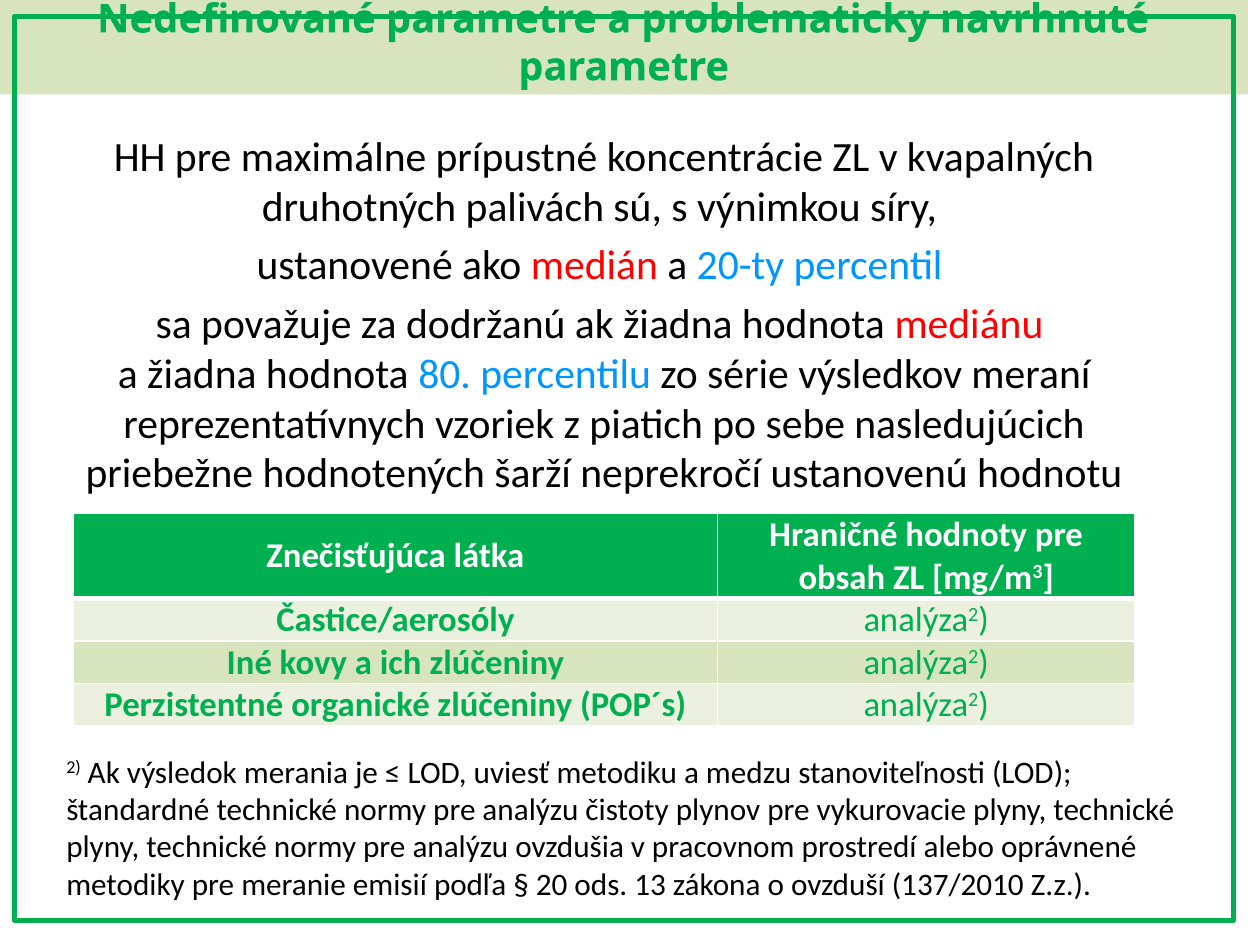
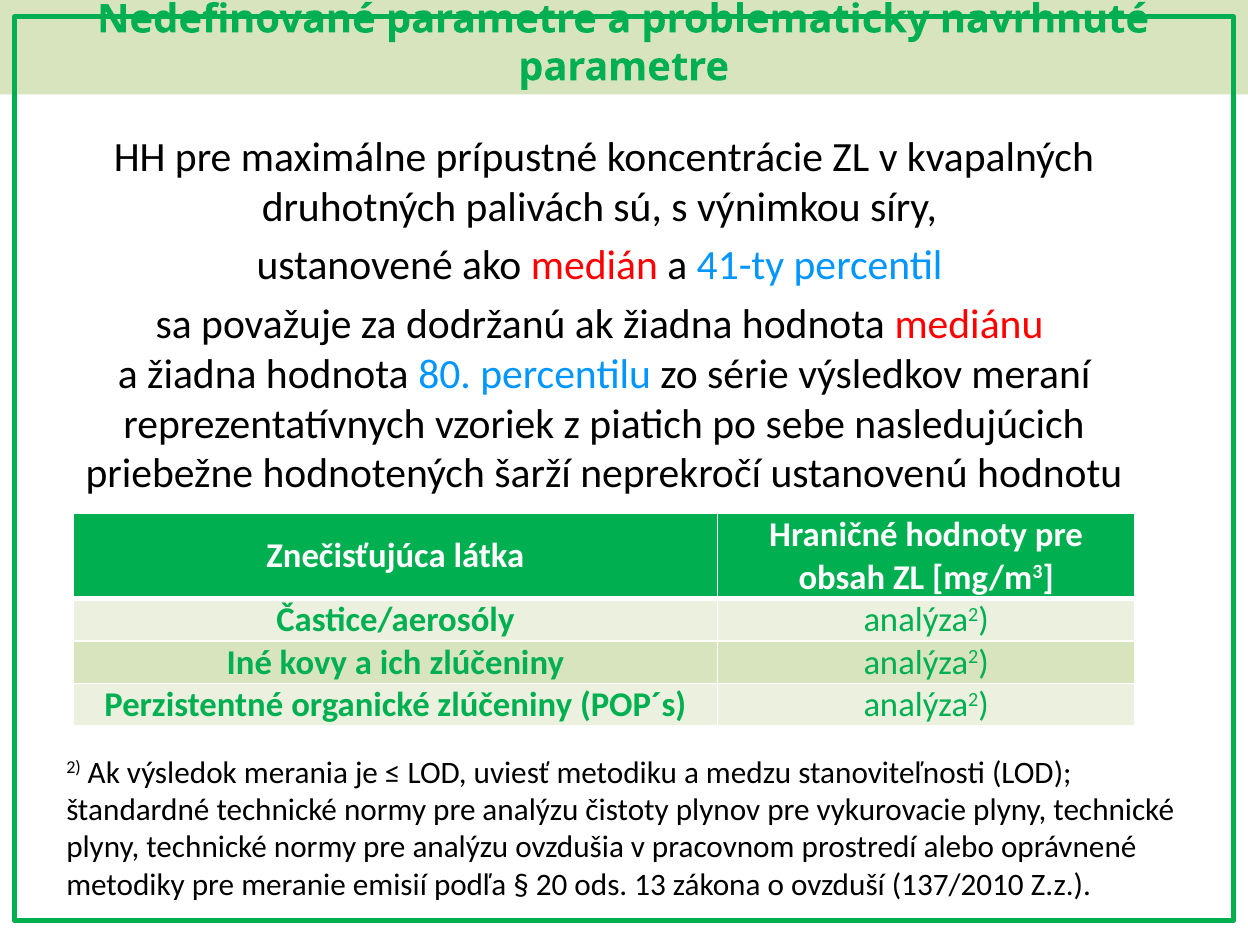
20-ty: 20-ty -> 41-ty (740, 266)
